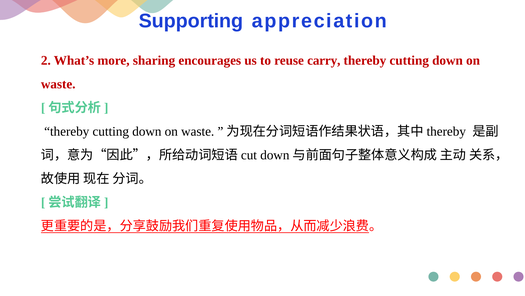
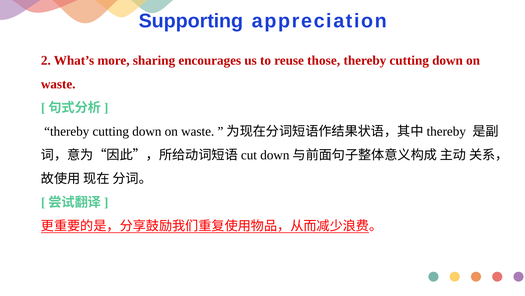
carry: carry -> those (324, 60)
